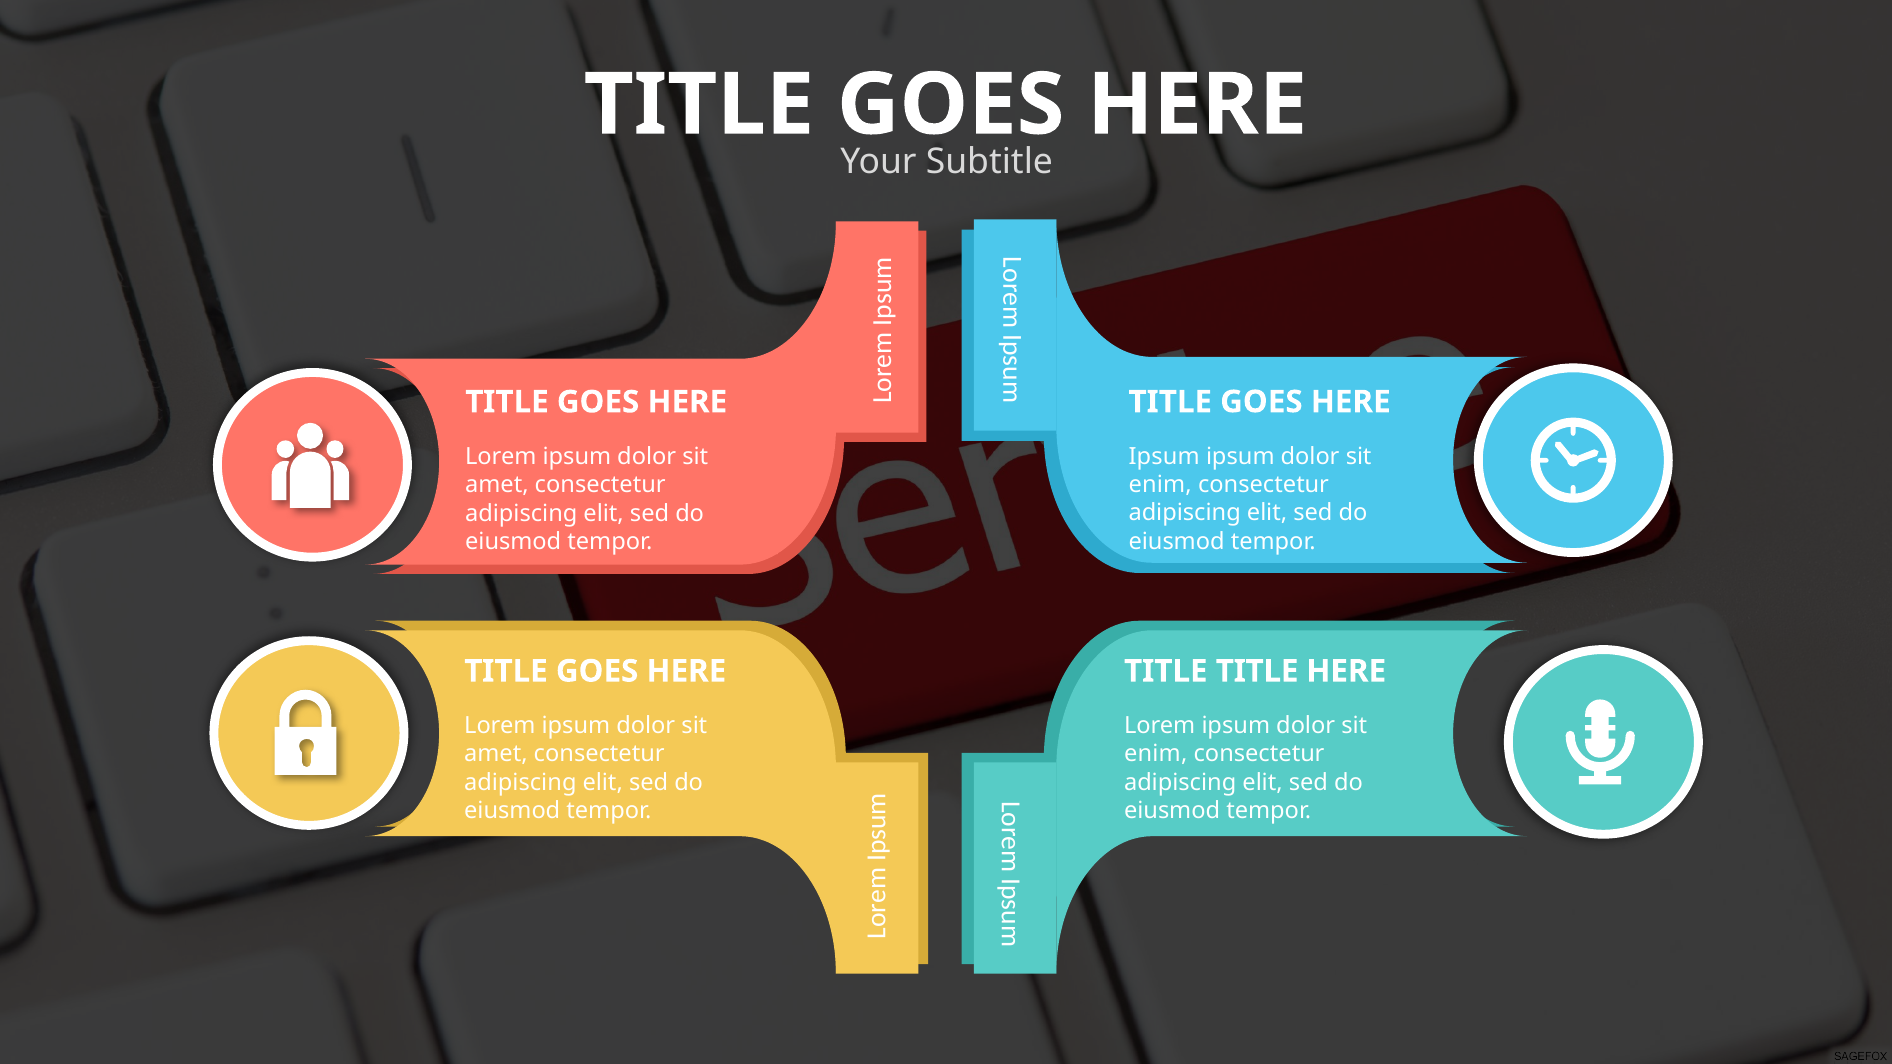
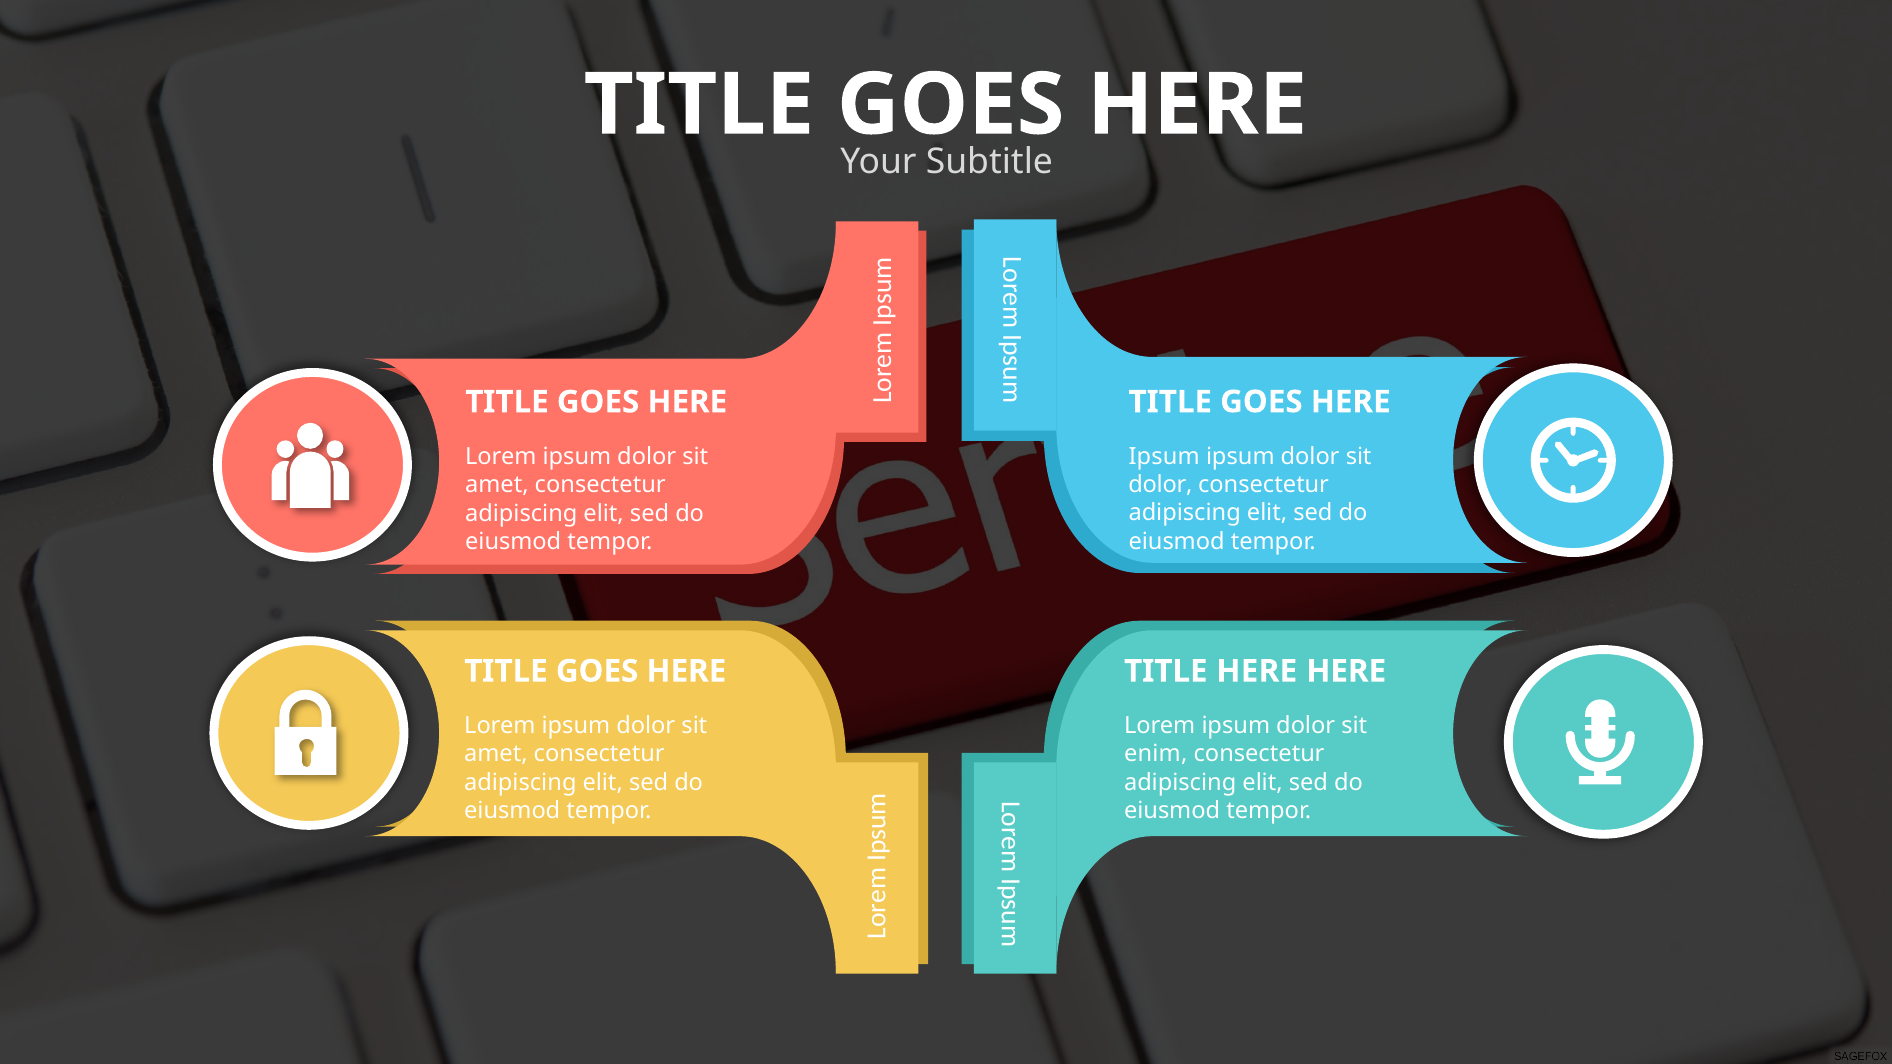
enim: enim -> dolor (1160, 485)
TITLE TITLE: TITLE -> HERE (1257, 671)
